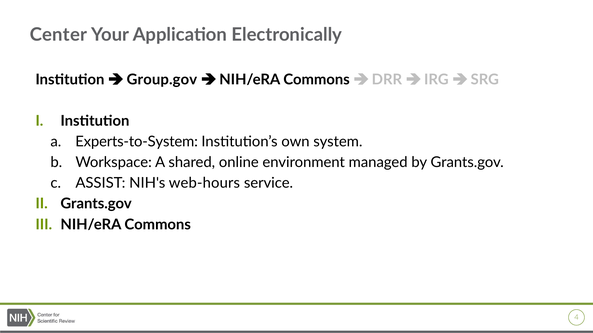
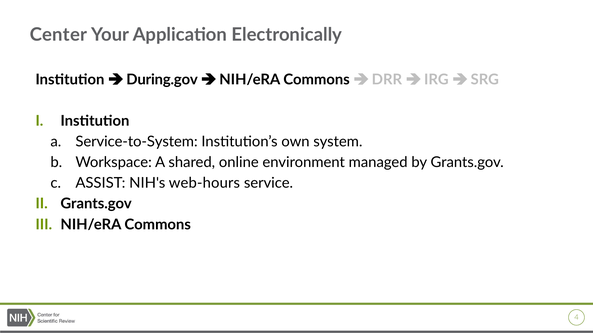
Group.gov: Group.gov -> During.gov (162, 80)
Experts-to-System: Experts-to-System -> Service-to-System (137, 142)
